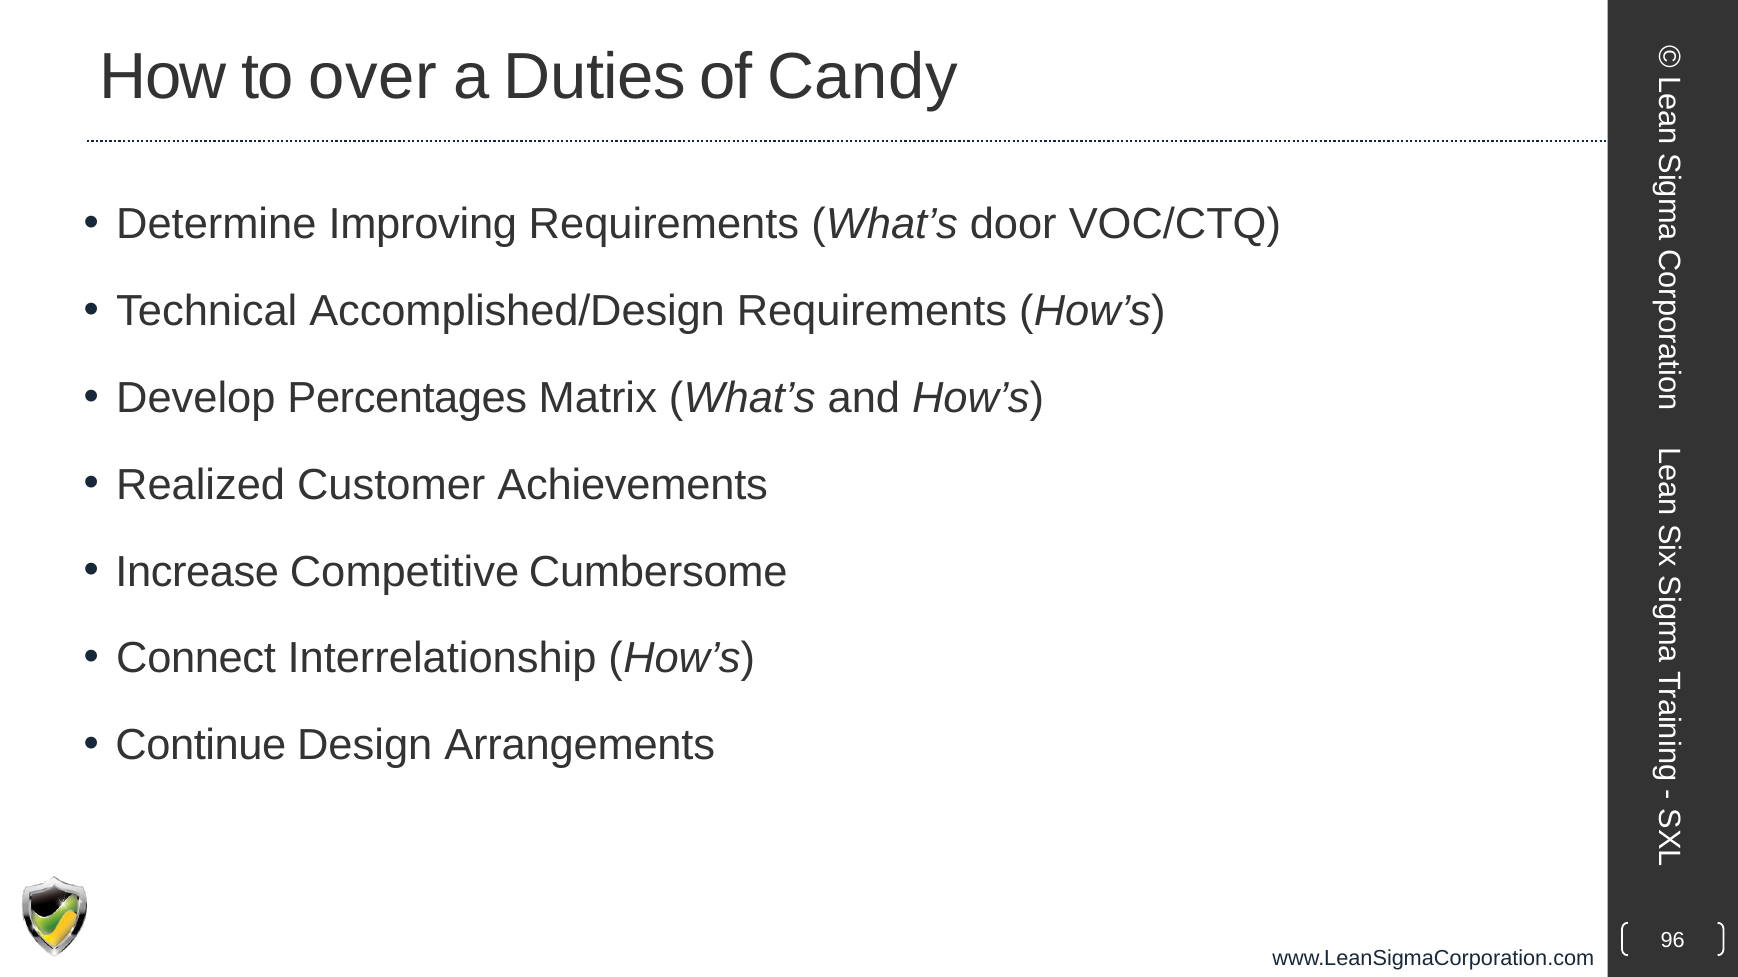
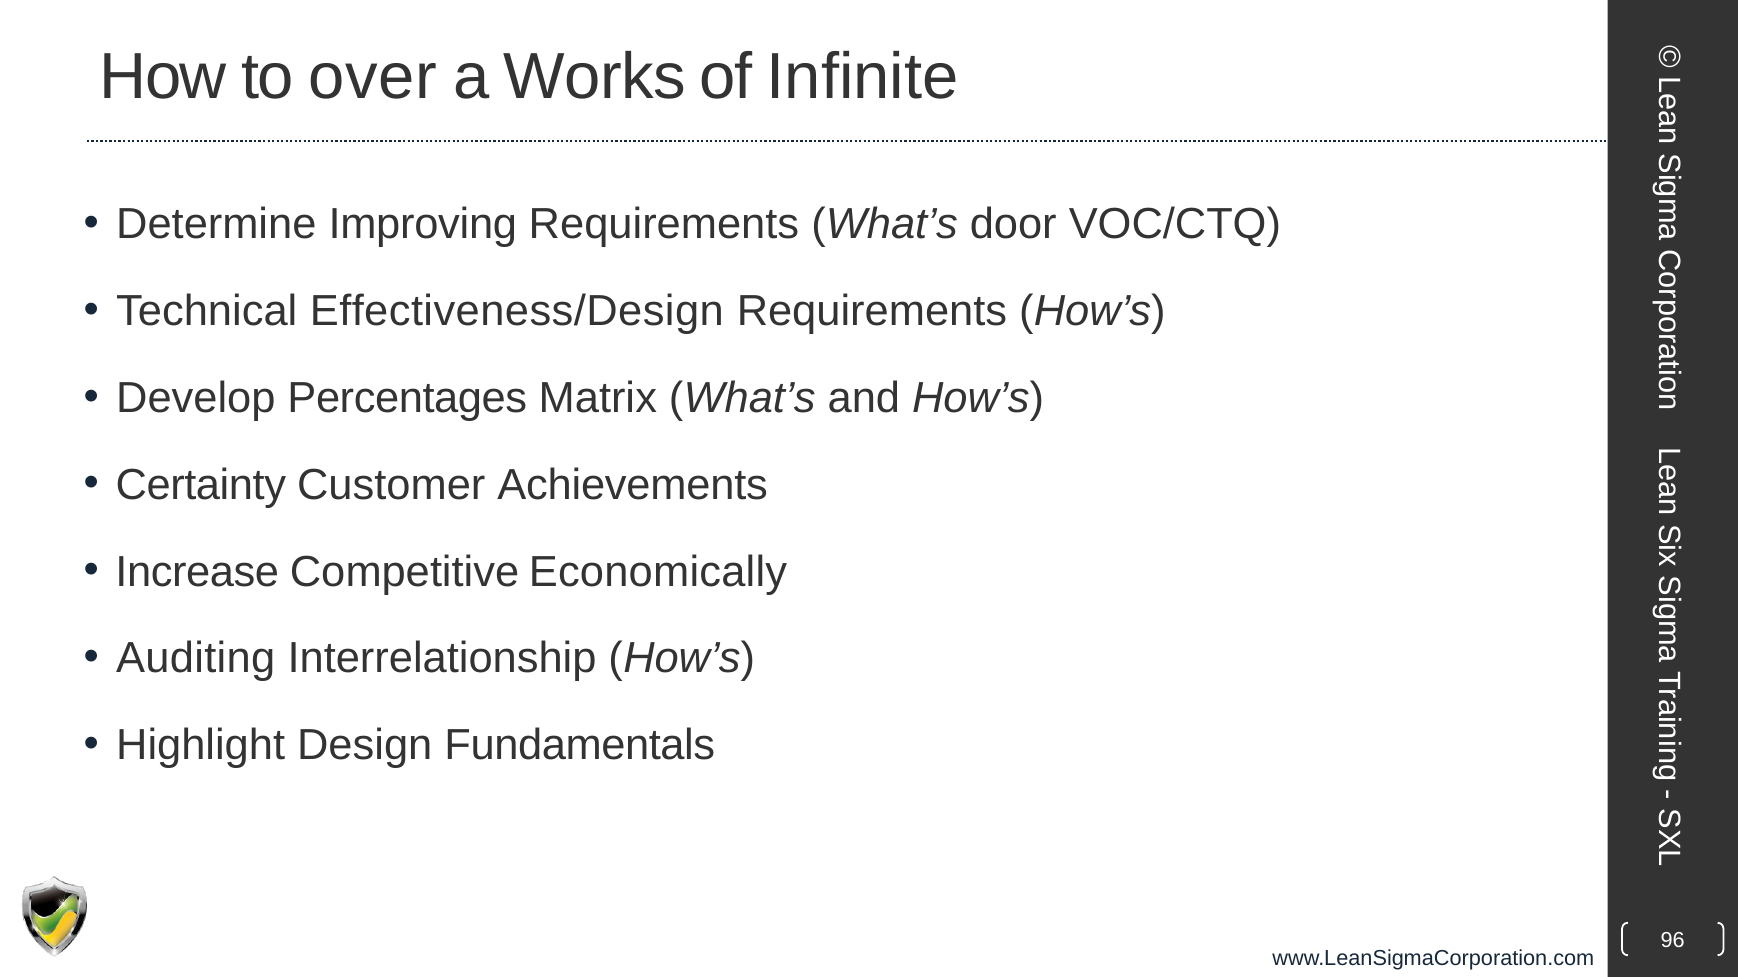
Duties: Duties -> Works (595, 77)
Candy: Candy -> Infinite (863, 77)
Accomplished/Design: Accomplished/Design -> Effectiveness/Design (517, 312)
Realized: Realized -> Certainty (201, 485)
Cumbersome: Cumbersome -> Economically (658, 572)
Connect: Connect -> Auditing (196, 659)
Continue: Continue -> Highlight (201, 746)
Arrangements: Arrangements -> Fundamentals (580, 746)
